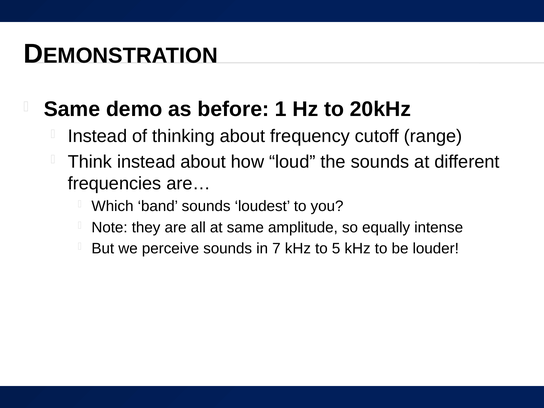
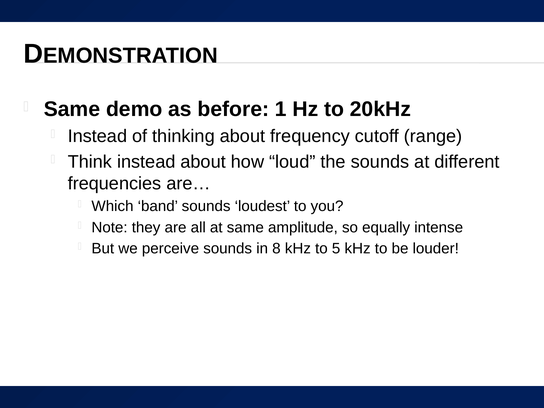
7: 7 -> 8 (276, 249)
